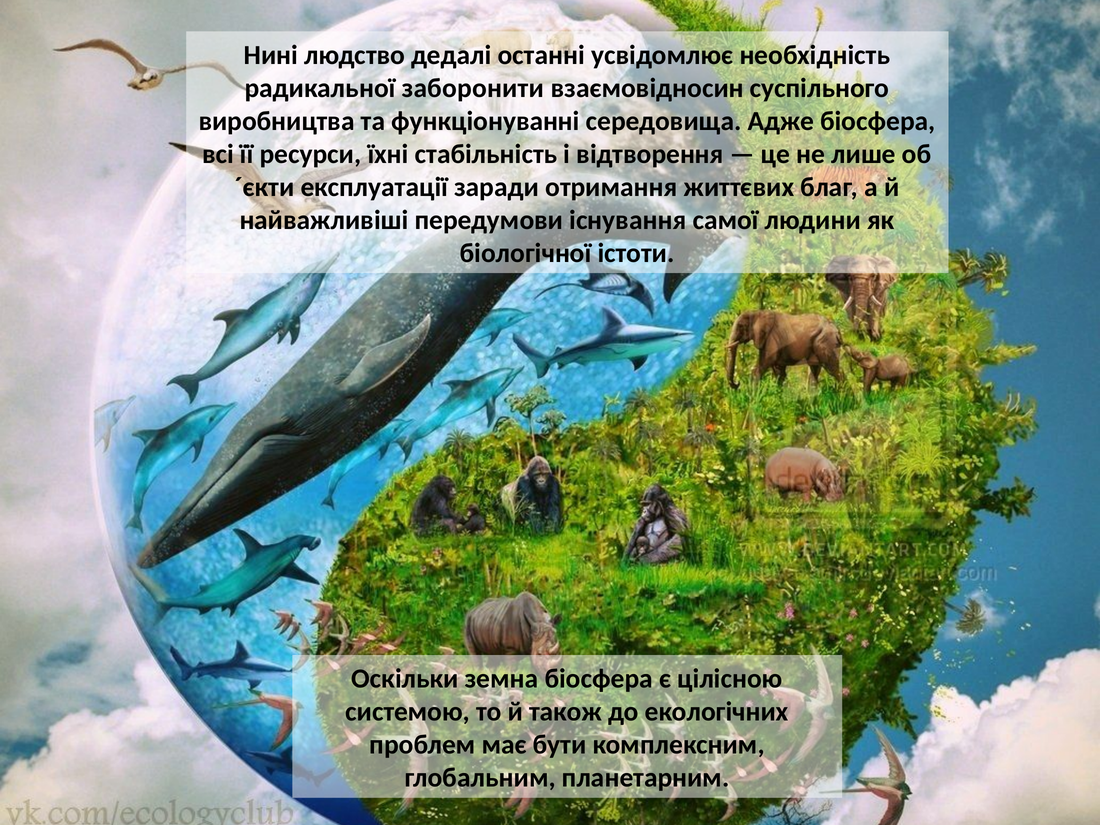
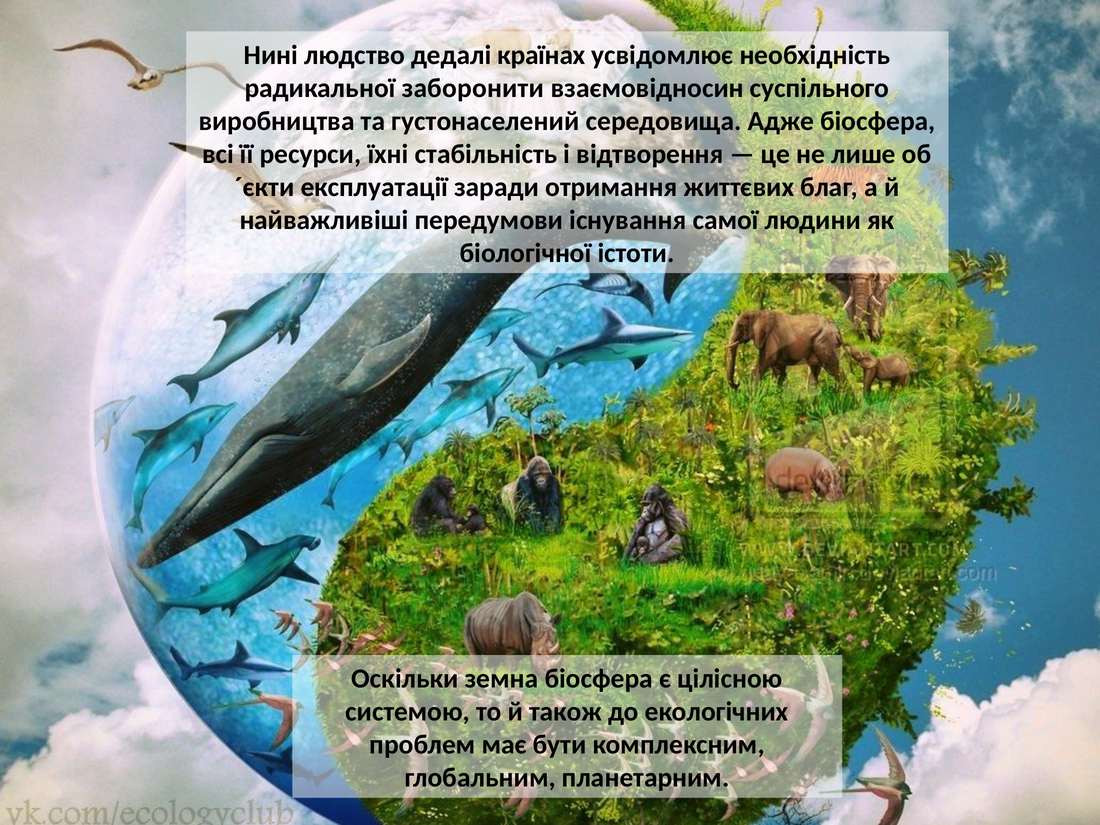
останні: останні -> країнах (541, 55)
функціонуванні: функціонуванні -> густонаселений (485, 121)
